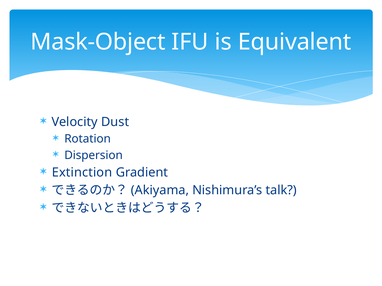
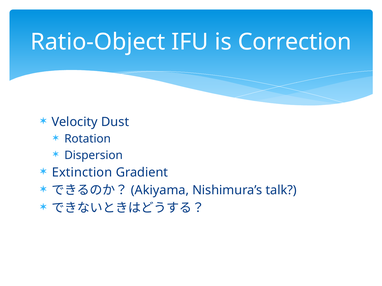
Mask-Object: Mask-Object -> Ratio-Object (98, 42)
Equivalent: Equivalent -> Correction (295, 42)
